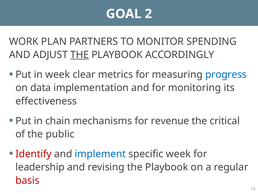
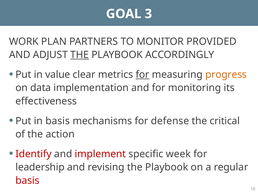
2: 2 -> 3 (148, 14)
SPENDING: SPENDING -> PROVIDED (212, 41)
in week: week -> value (58, 74)
for underline: none -> present (142, 74)
progress colour: blue -> orange (226, 74)
in chain: chain -> basis (58, 121)
revenue: revenue -> defense (170, 121)
public: public -> action (60, 134)
implement colour: blue -> red (100, 154)
